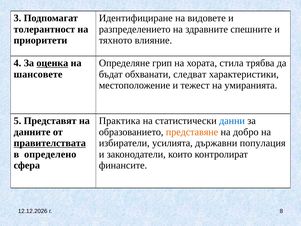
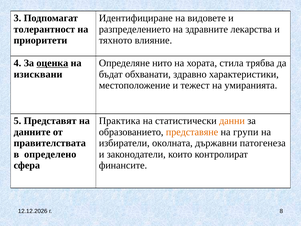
спешните: спешните -> лекарства (251, 29)
грип: грип -> нито (162, 63)
шансовете: шансовете -> изисквани (38, 74)
следват: следват -> здравно (190, 74)
данни colour: blue -> orange (232, 121)
добро: добро -> групи (246, 132)
правителствата underline: present -> none (50, 143)
усилията: усилията -> околната (172, 143)
популация: популация -> патогенеза (263, 143)
